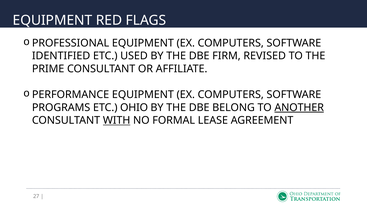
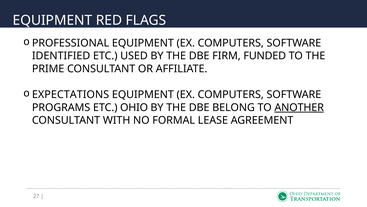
REVISED: REVISED -> FUNDED (265, 56)
PERFORMANCE: PERFORMANCE -> EXPECTATIONS (71, 94)
WITH underline: present -> none (117, 120)
